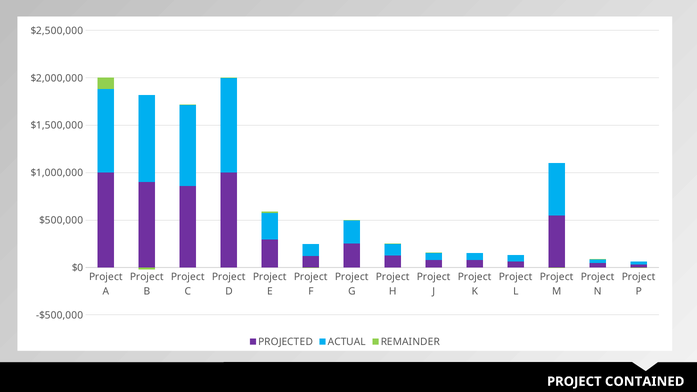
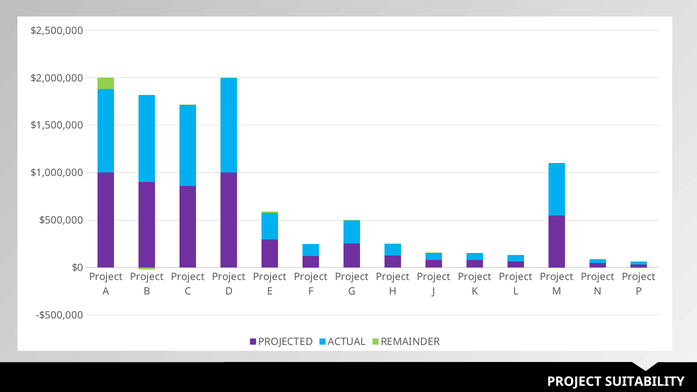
CONTAINED: CONTAINED -> SUITABILITY (645, 382)
